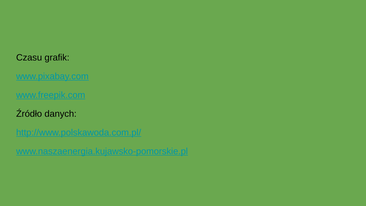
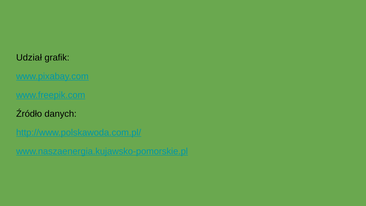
Czasu: Czasu -> Udział (29, 58)
